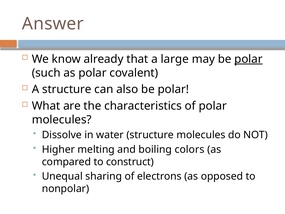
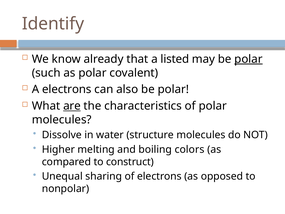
Answer: Answer -> Identify (53, 24)
large: large -> listed (175, 59)
A structure: structure -> electrons (67, 89)
are underline: none -> present (72, 106)
